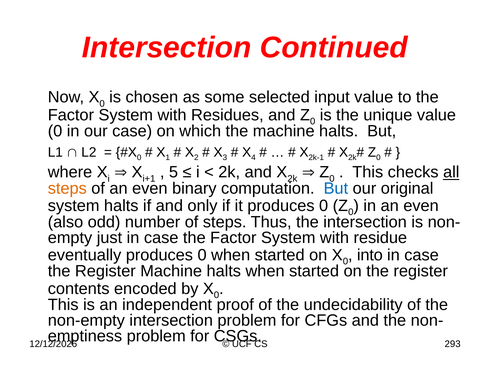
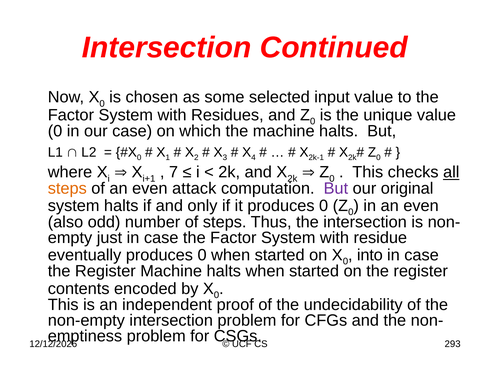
5: 5 -> 7 (174, 172)
binary: binary -> attack (194, 188)
But colour: blue -> purple (336, 188)
